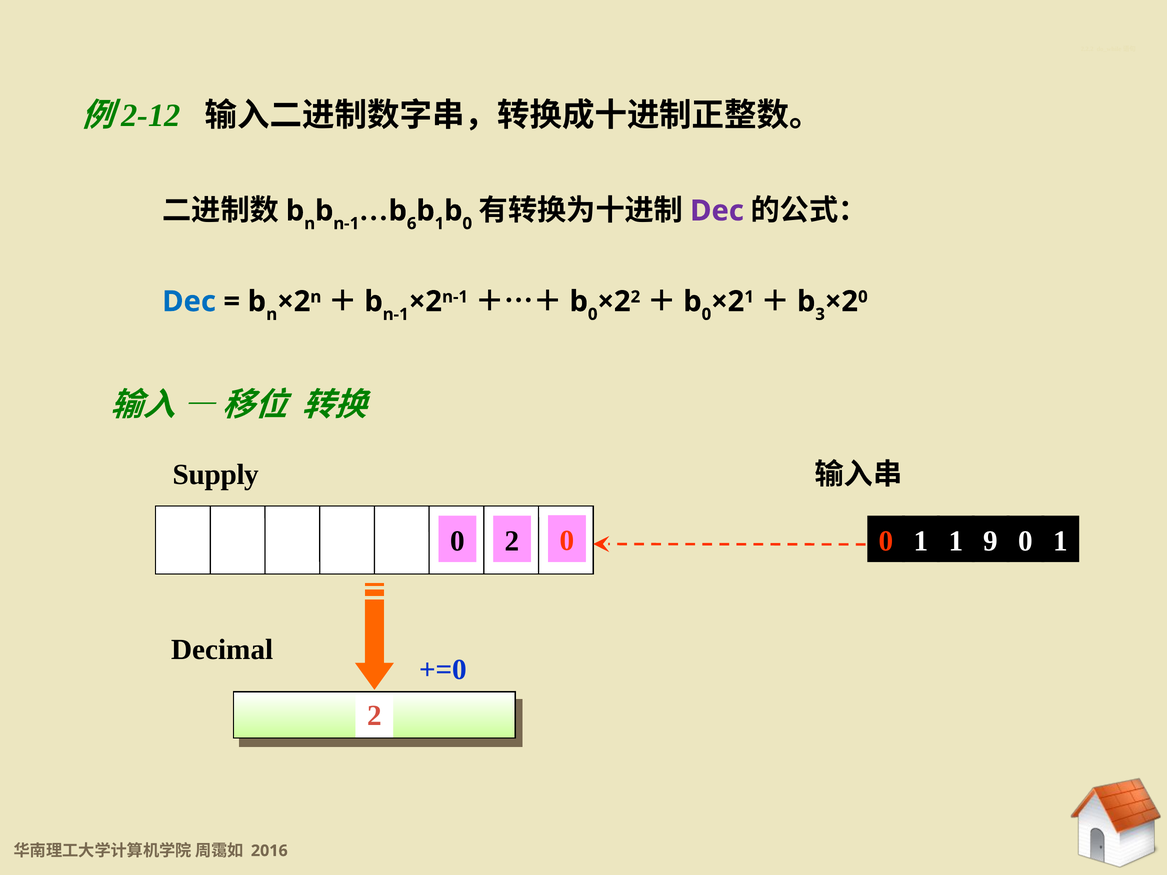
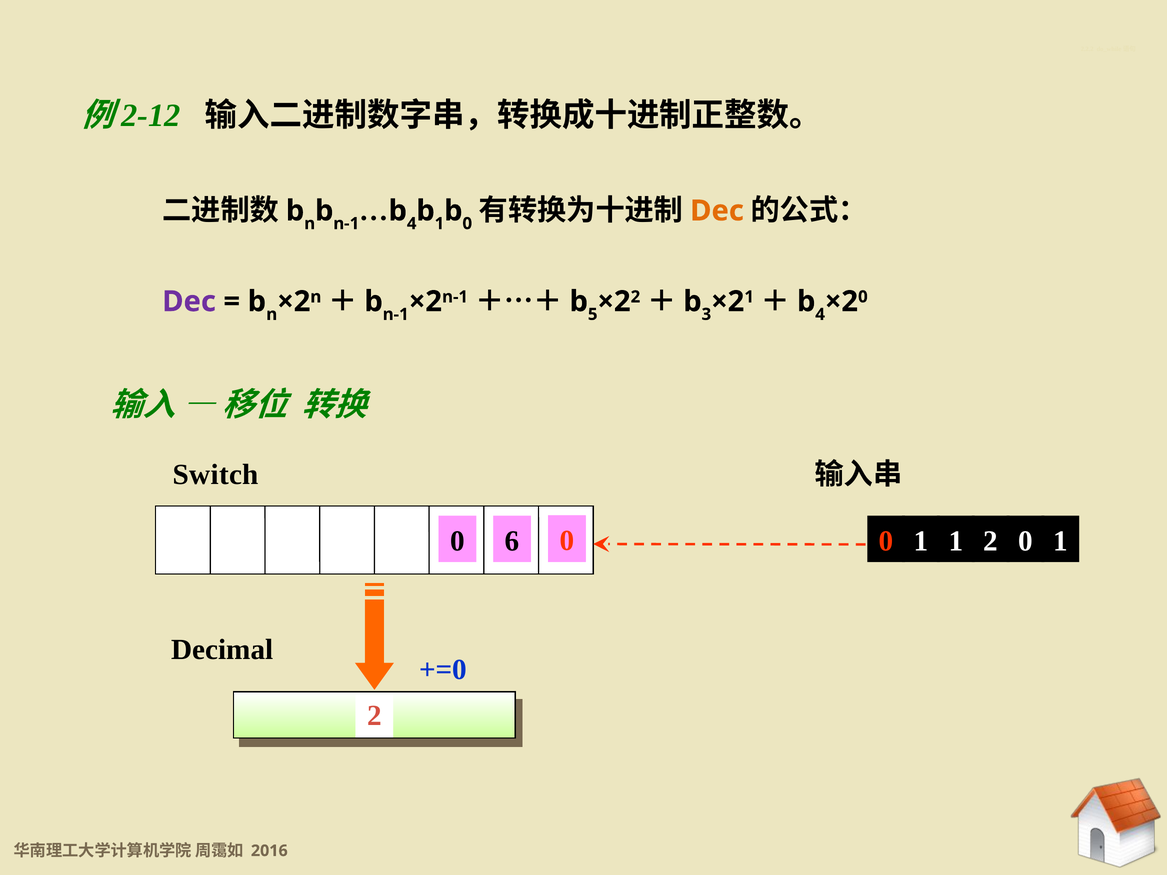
6: 6 -> 4 (412, 224)
Dec colour: purple -> orange (717, 211)
Dec colour: blue -> purple (189, 302)
0: 0 -> 5 (593, 314)
0: 0 -> 3 (706, 314)
3: 3 -> 4 (820, 314)
Supply: Supply -> Switch (216, 475)
0 2: 2 -> 6 (512, 541)
0 9: 9 -> 2 (991, 541)
